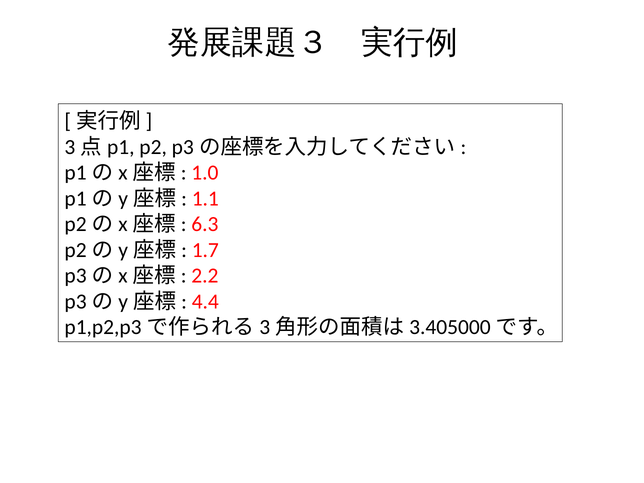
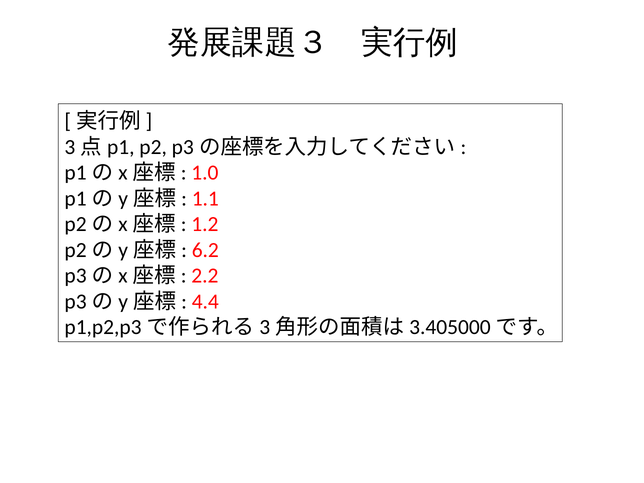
6.3: 6.3 -> 1.2 (205, 224)
1.7: 1.7 -> 6.2 (205, 250)
